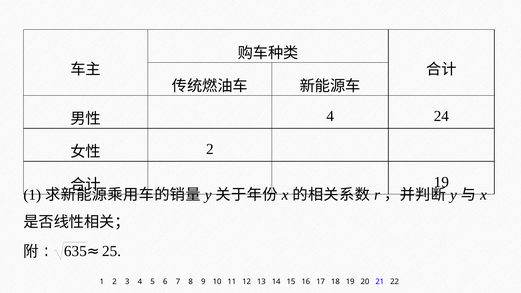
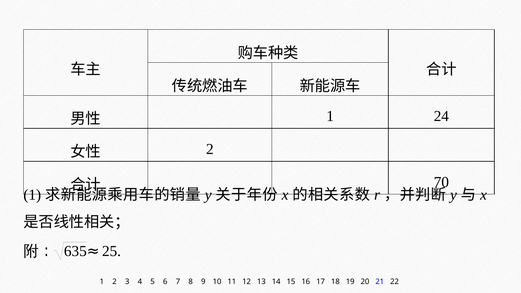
4: 4 -> 1 (330, 116)
19: 19 -> 70 (441, 182)
